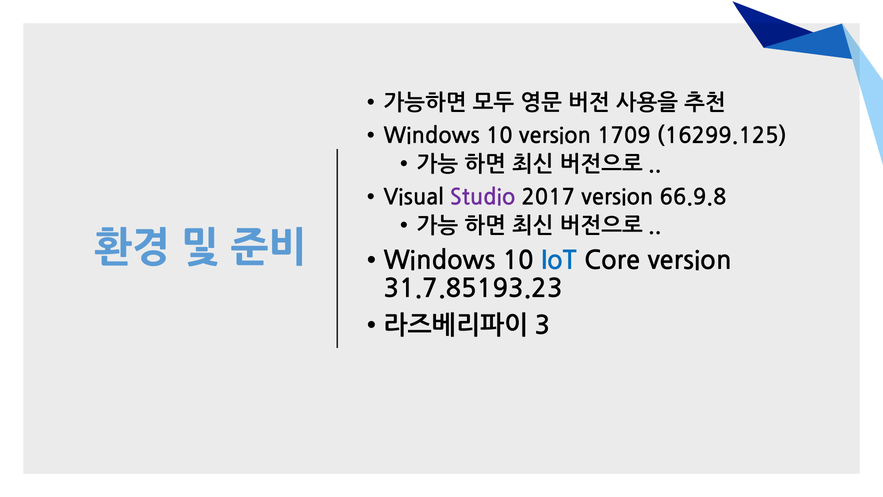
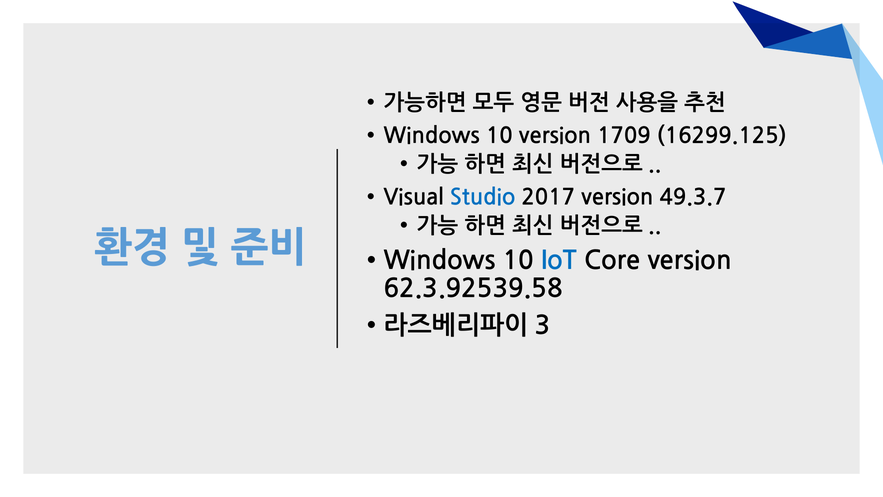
Studio colour: purple -> blue (483, 197)
66.9.8: 66.9.8 -> 49.3.7 (693, 197)
31.7.85193.23: 31.7.85193.23 -> 62.3.92539.58 (473, 288)
